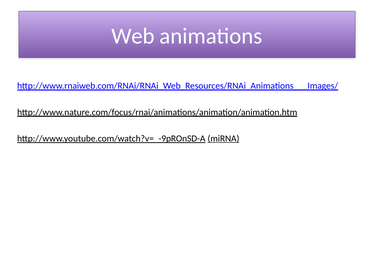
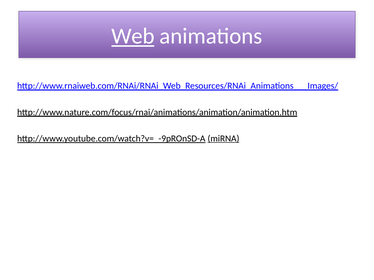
Web underline: none -> present (133, 36)
